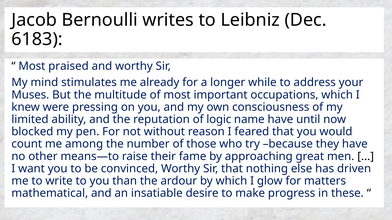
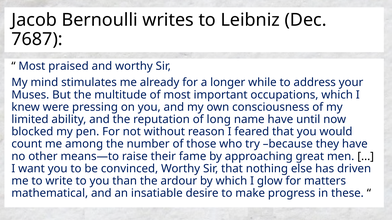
6183: 6183 -> 7687 (37, 39)
logic: logic -> long (219, 120)
